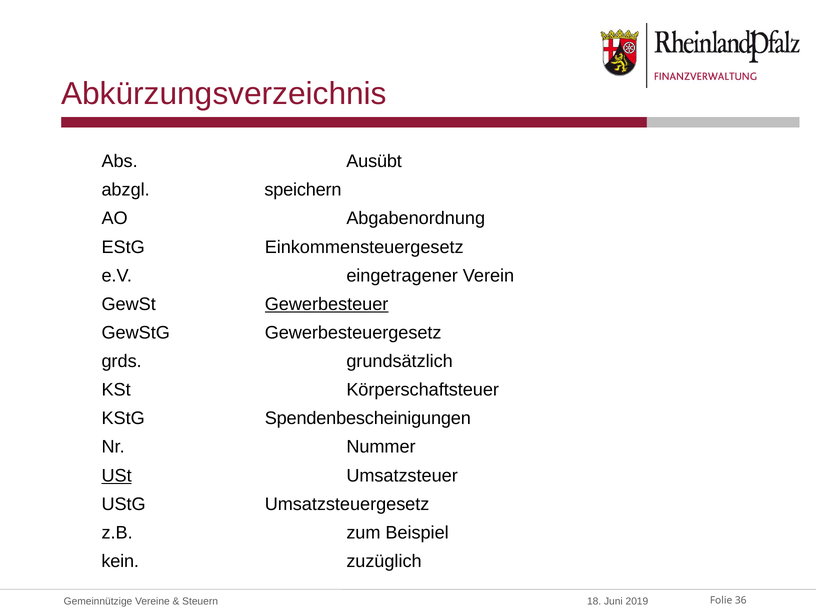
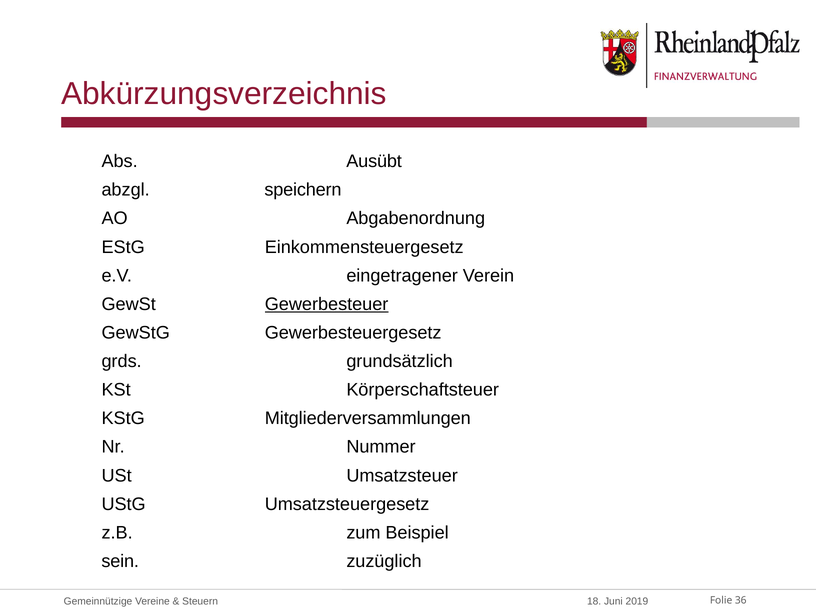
Spendenbescheinigungen: Spendenbescheinigungen -> Mitgliederversammlungen (368, 418)
USt underline: present -> none (117, 476)
kein: kein -> sein (120, 561)
